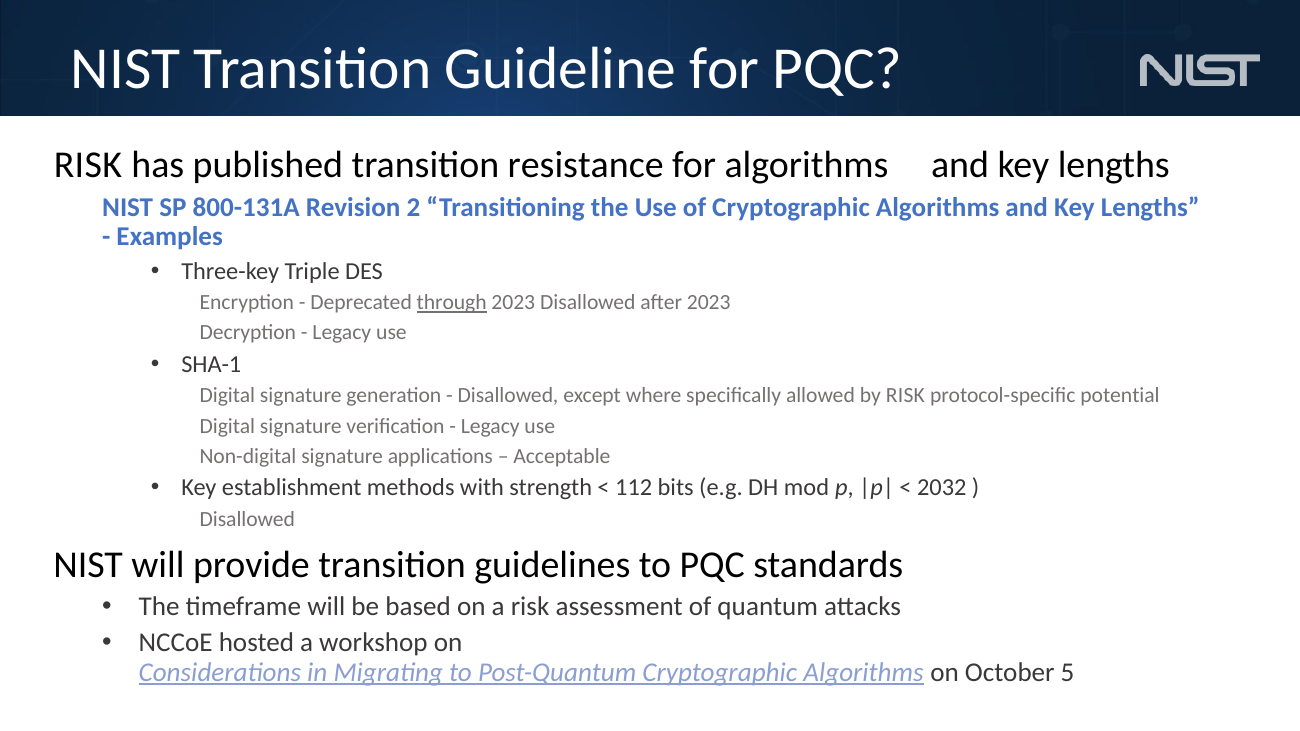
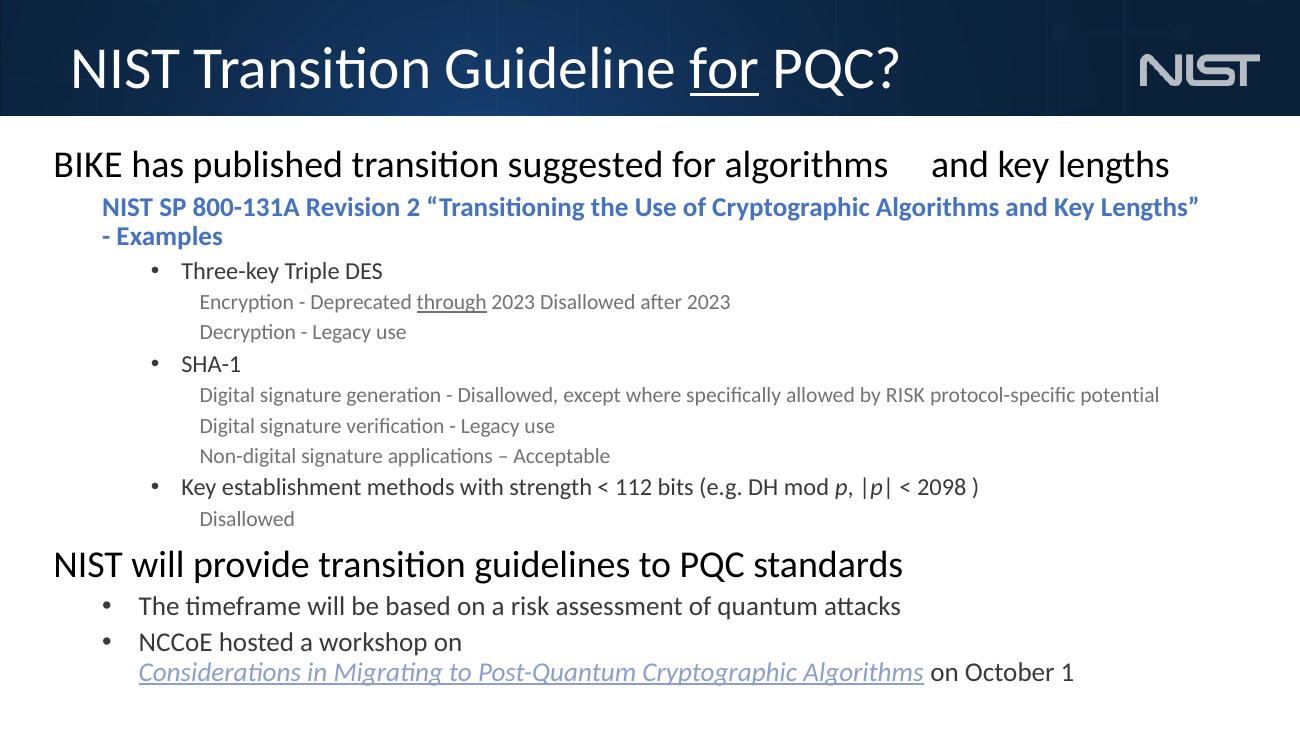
for underline: none -> present (725, 69)
RISK: RISK -> BIKE (88, 165)
resistance: resistance -> suggested (586, 165)
2032: 2032 -> 2098 (942, 488)
5: 5 -> 1 (1068, 673)
